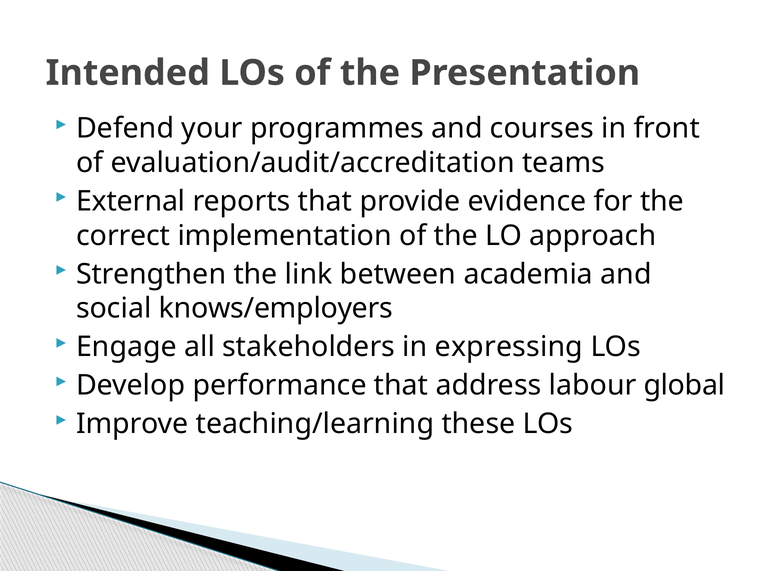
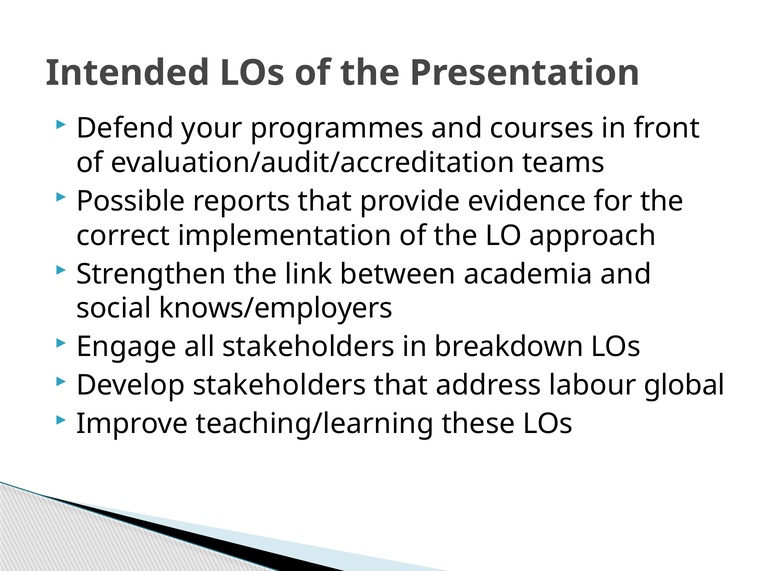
External: External -> Possible (131, 201)
expressing: expressing -> breakdown (509, 347)
Develop performance: performance -> stakeholders (279, 385)
